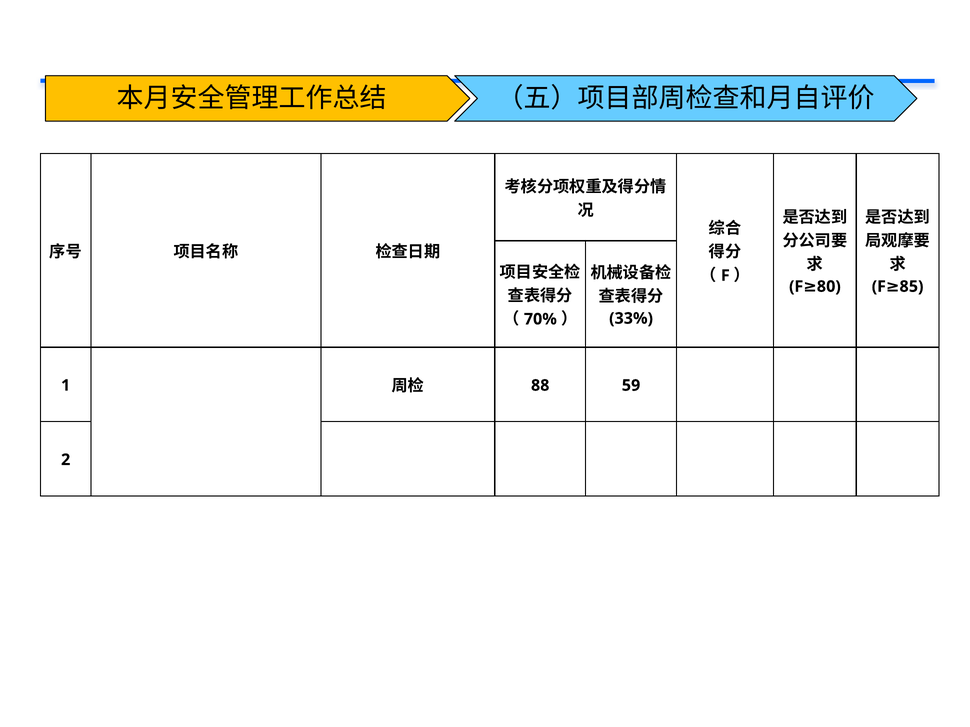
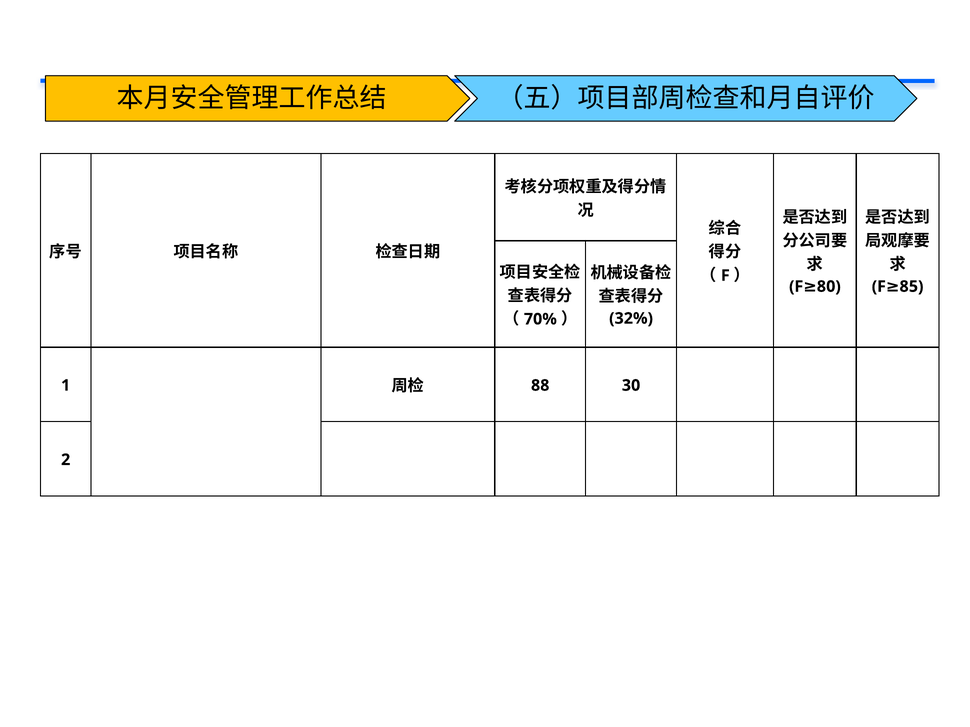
33%: 33% -> 32% (631, 319)
59: 59 -> 30 (631, 386)
